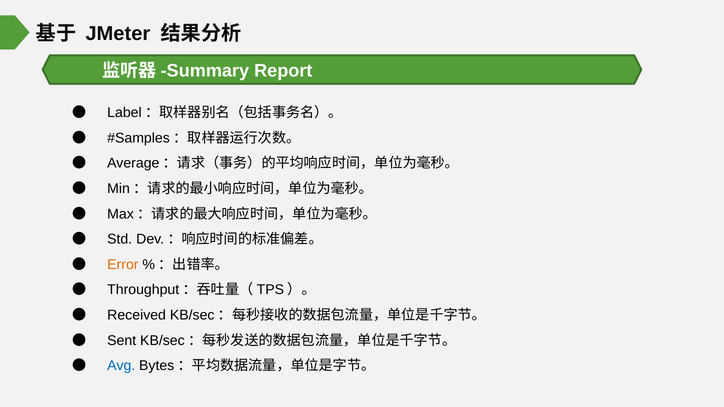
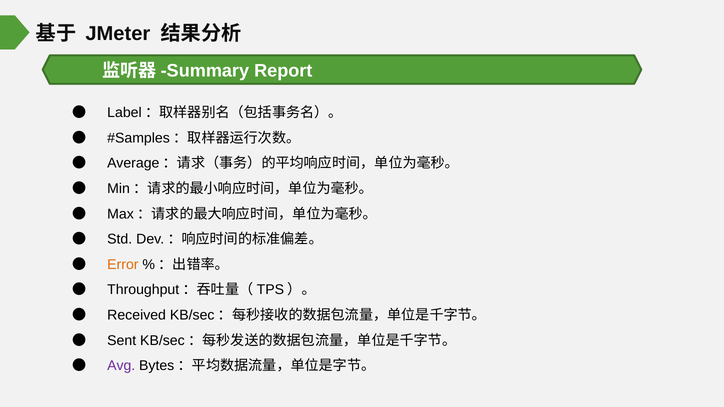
Avg colour: blue -> purple (121, 366)
